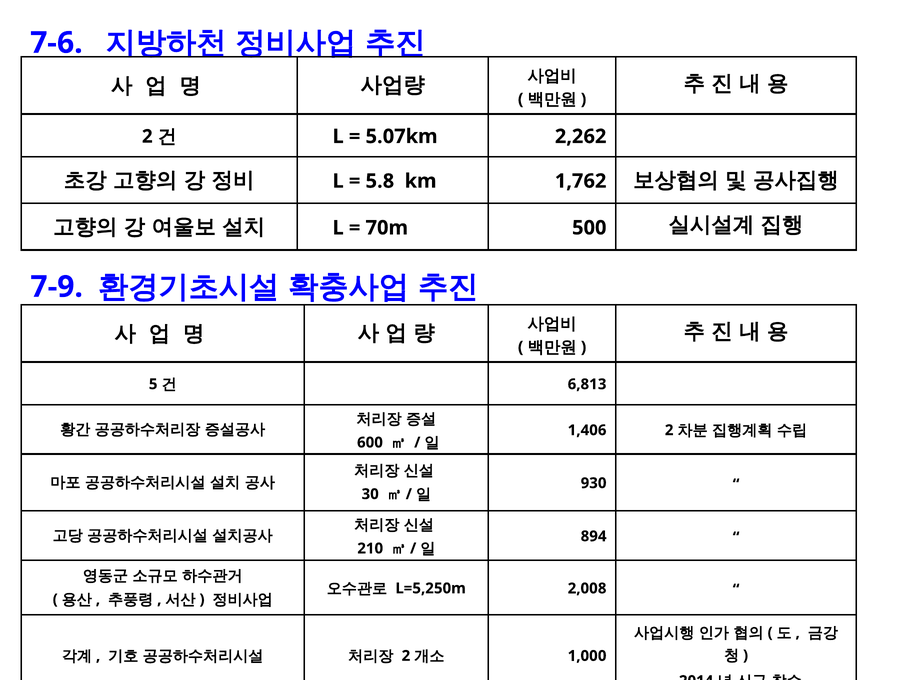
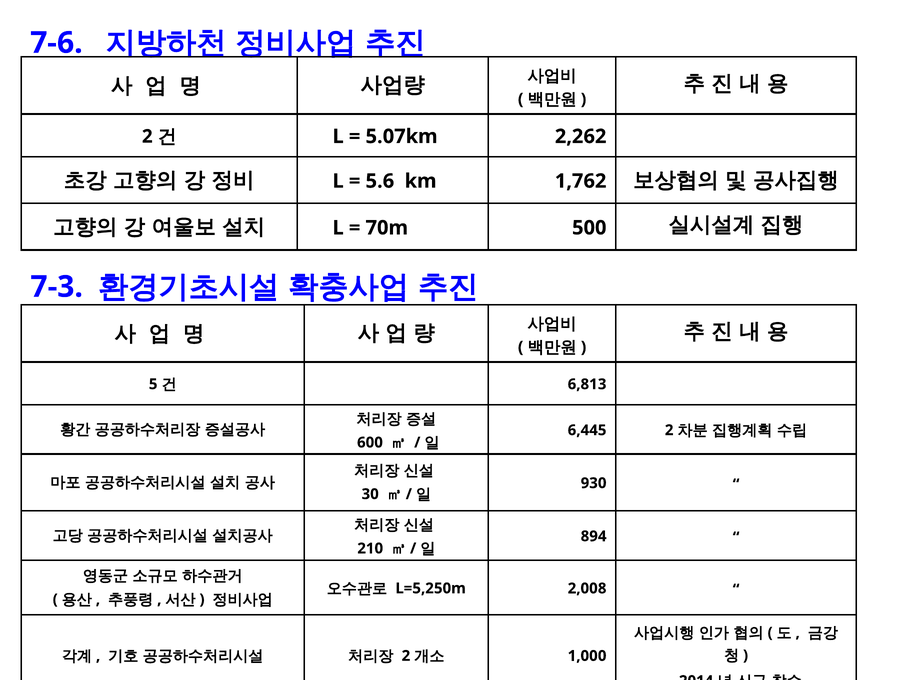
5.8: 5.8 -> 5.6 (380, 181)
7-9: 7-9 -> 7-3 (57, 287)
1,406: 1,406 -> 6,445 (587, 430)
